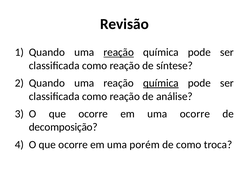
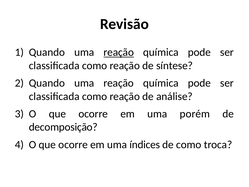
química underline: present -> none (161, 83)
uma ocorre: ocorre -> porém (195, 114)
porém: porém -> índices (145, 144)
